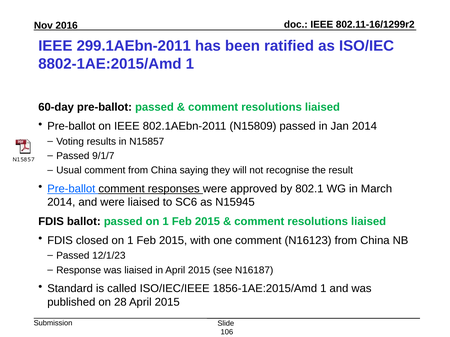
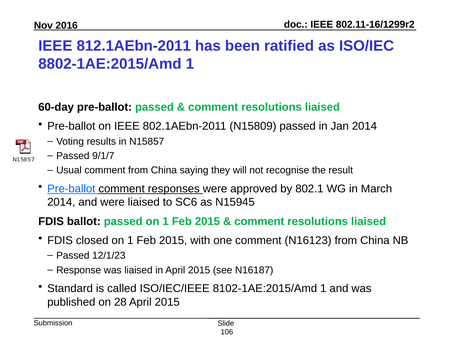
299.1AEbn-2011: 299.1AEbn-2011 -> 812.1AEbn-2011 (134, 46)
1856-1AE:2015/Amd: 1856-1AE:2015/Amd -> 8102-1AE:2015/Amd (265, 289)
